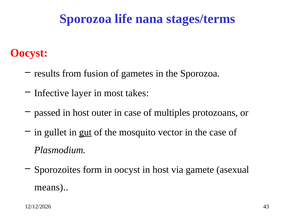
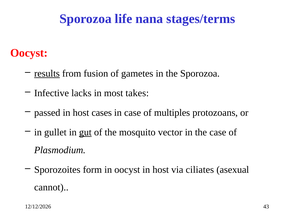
results underline: none -> present (47, 73)
layer: layer -> lacks (81, 93)
outer: outer -> cases (102, 112)
gamete: gamete -> ciliates (200, 169)
means: means -> cannot (51, 187)
